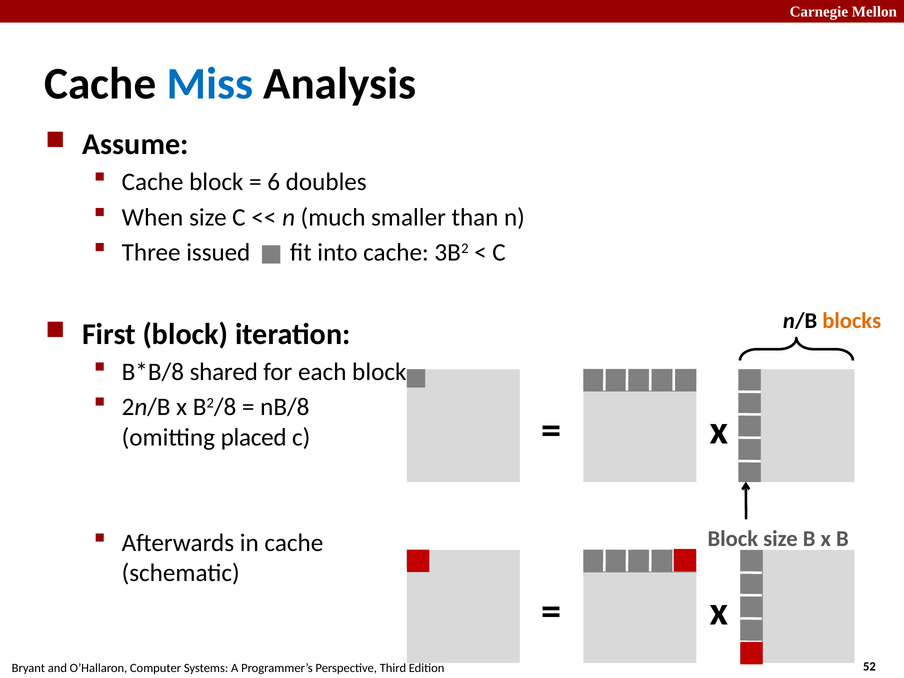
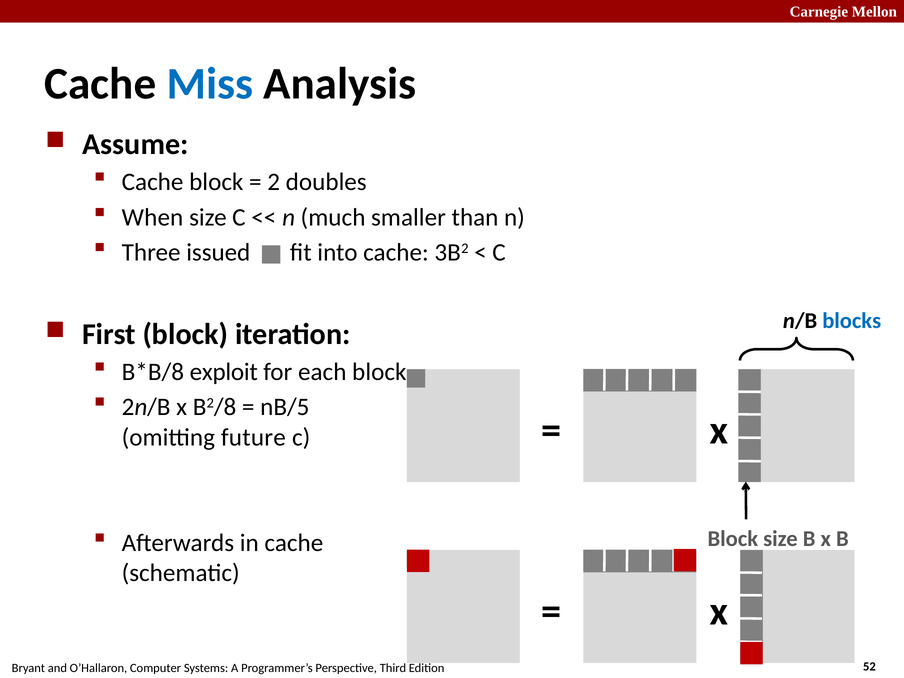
6: 6 -> 2 (274, 182)
blocks colour: orange -> blue (852, 321)
shared: shared -> exploit (224, 372)
nB/8: nB/8 -> nB/5 (285, 407)
placed: placed -> future (253, 437)
